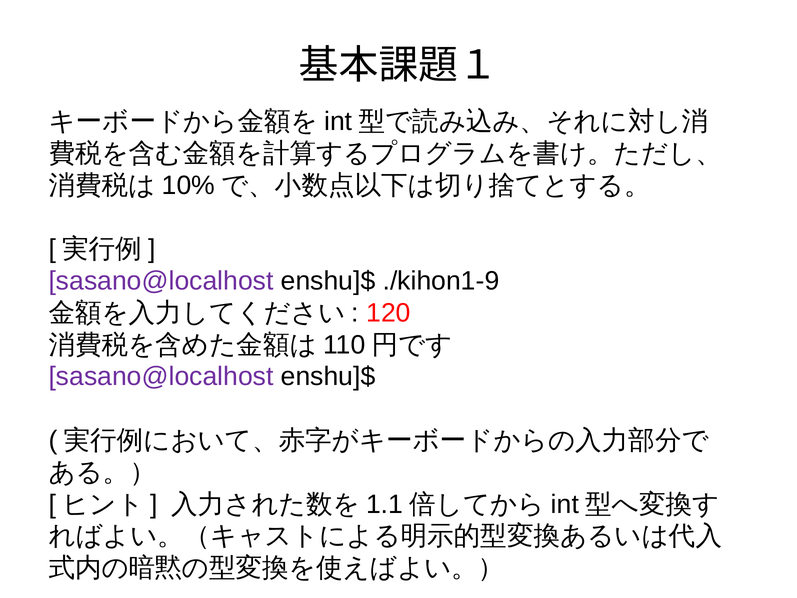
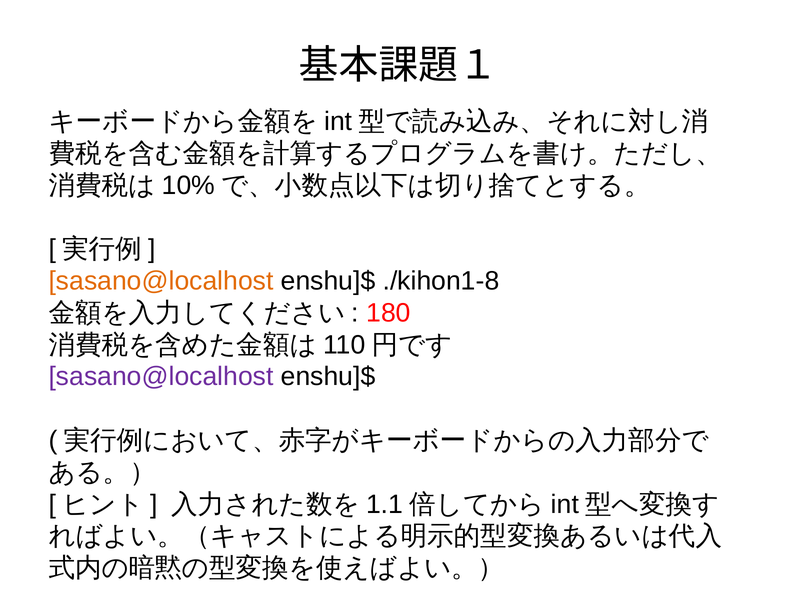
sasano@localhost colour: purple -> orange (161, 281)
./kihon1-9: ./kihon1-9 -> ./kihon1-8 (441, 281)
120: 120 -> 180 (388, 313)
